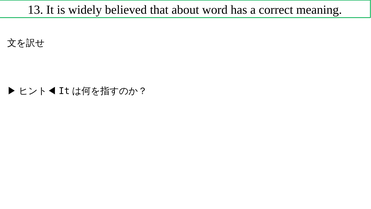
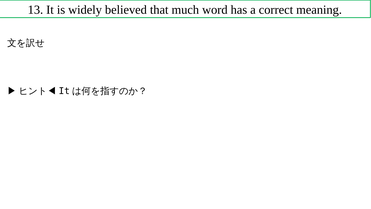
about: about -> much (185, 10)
